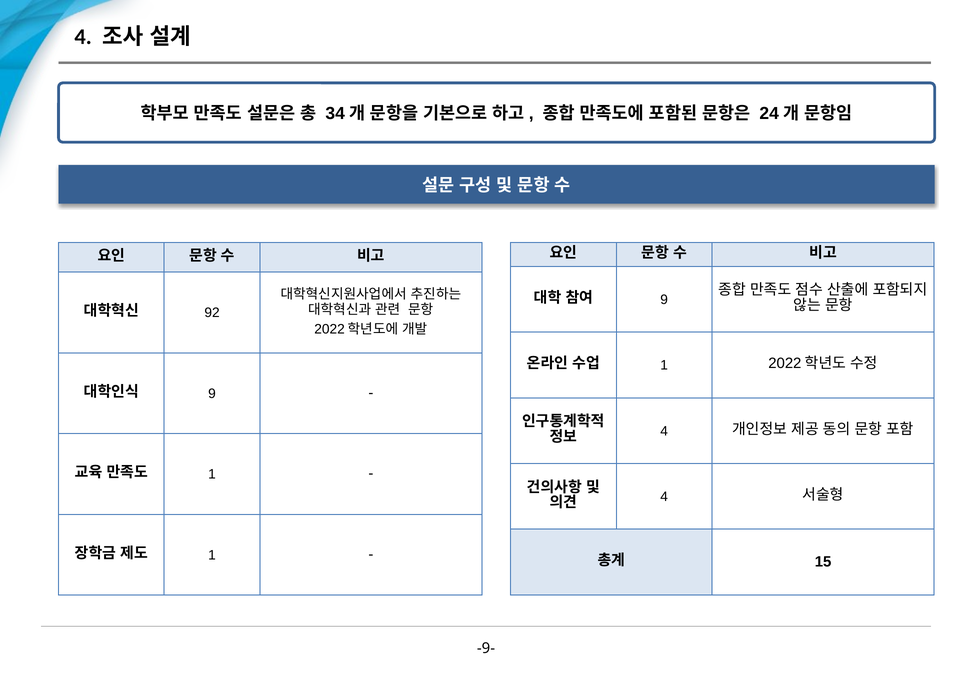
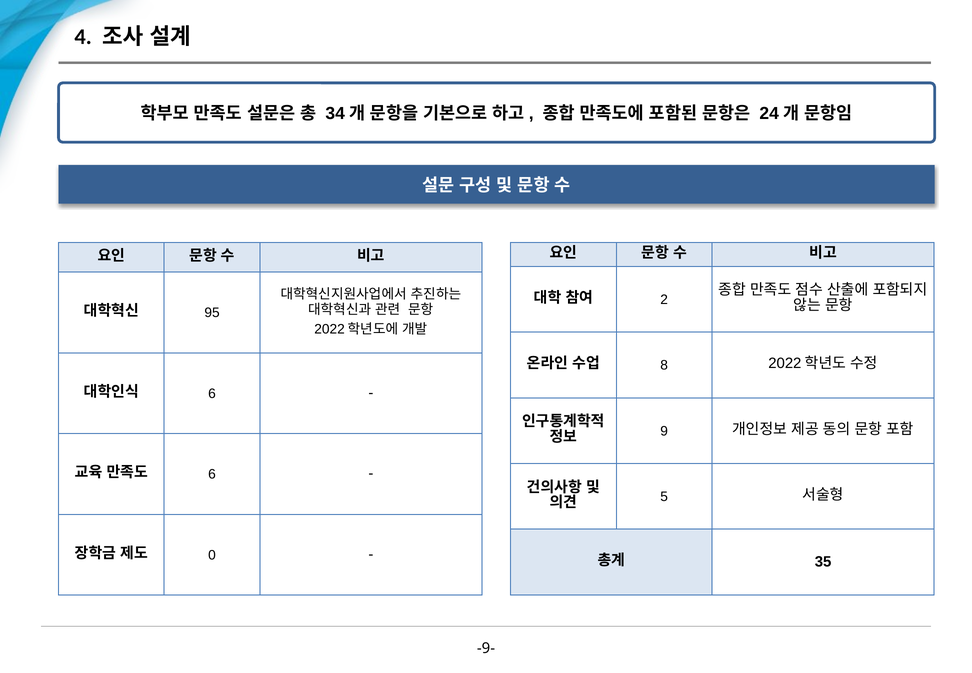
9: 9 -> 2 (664, 300)
92: 92 -> 95 (212, 313)
1: 1 -> 8 (664, 365)
9: 9 -> 6 (212, 393)
4: 4 -> 9 (664, 431)
1: 1 -> 6 (212, 474)
4: 4 -> 5 (664, 497)
1: 1 -> 0 (212, 555)
15: 15 -> 35 (823, 562)
